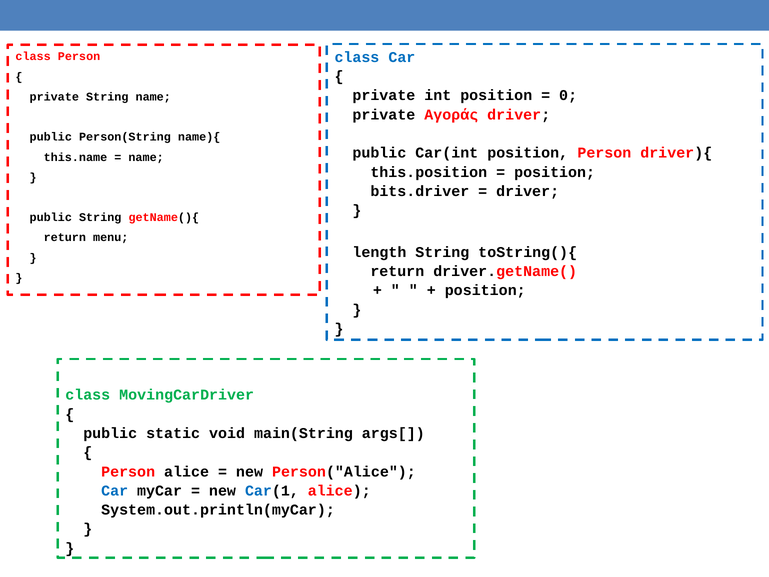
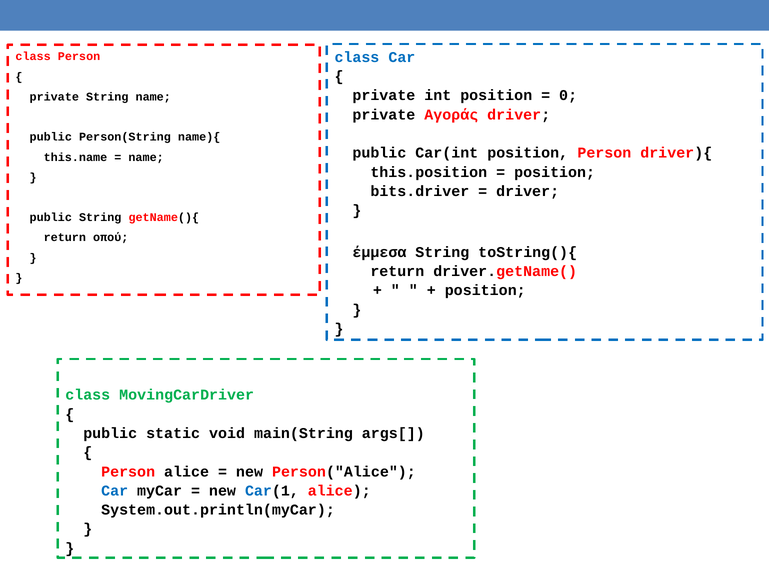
menu: menu -> οπού (111, 238)
length: length -> έμμεσα (379, 252)
